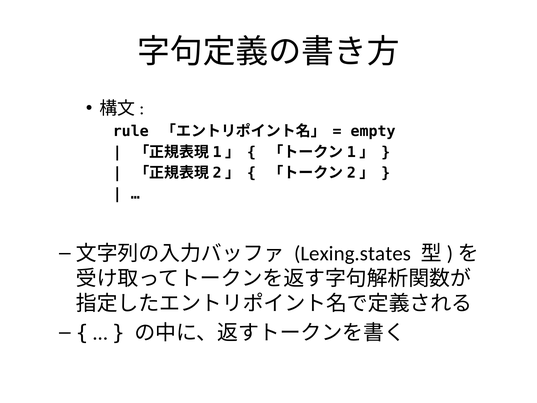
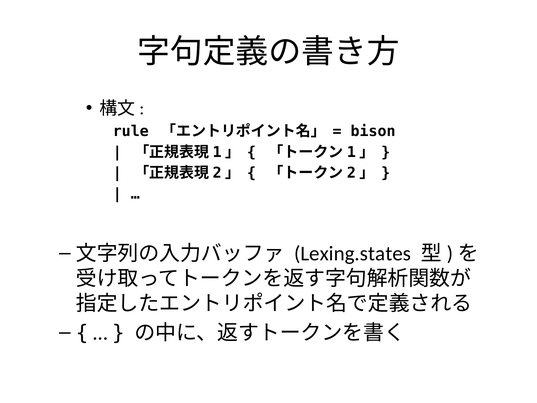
empty: empty -> bison (373, 131)
